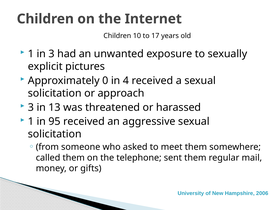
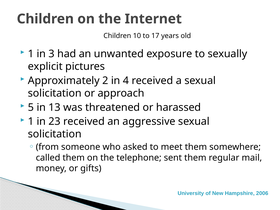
0: 0 -> 2 (105, 81)
3: 3 -> 5 (31, 107)
95: 95 -> 23 (55, 122)
